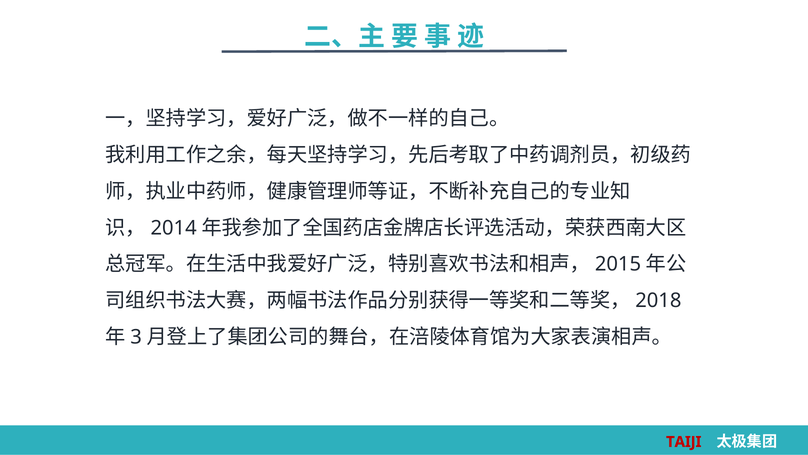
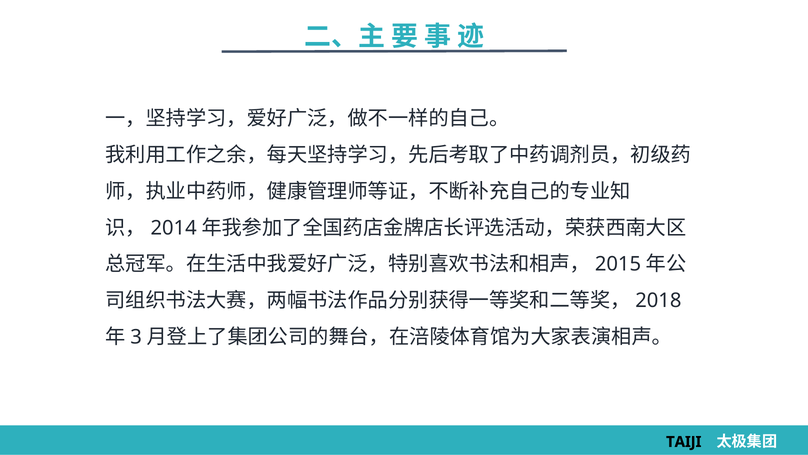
TAIJI colour: red -> black (684, 441)
